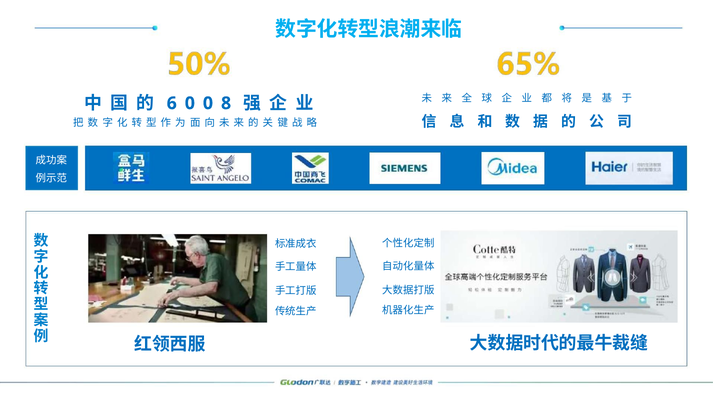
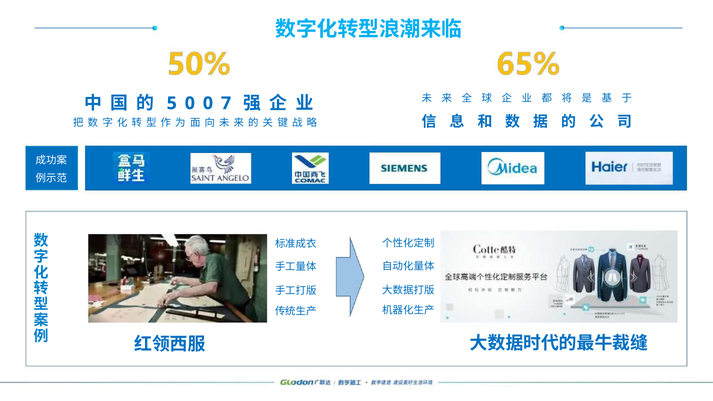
6: 6 -> 5 (172, 103)
8: 8 -> 7 (226, 103)
